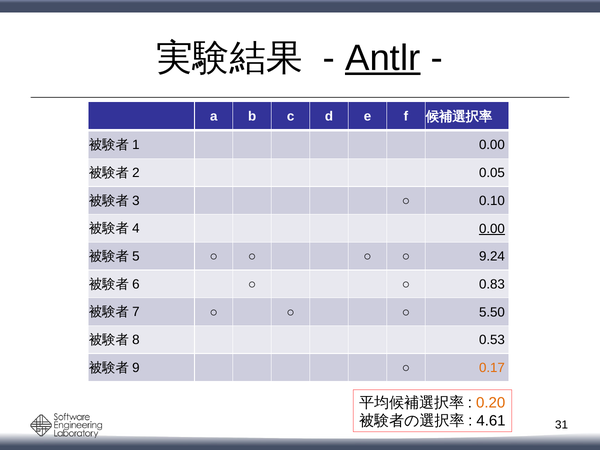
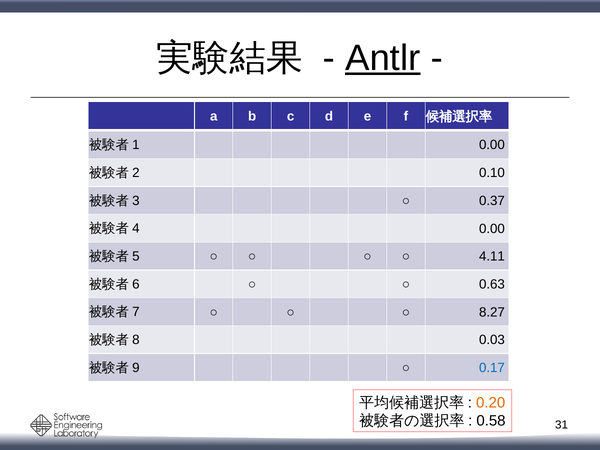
0.05: 0.05 -> 0.10 (492, 173)
0.10: 0.10 -> 0.37 (492, 201)
0.00 underline: present -> none (492, 229)
9.24: 9.24 -> 4.11 (492, 257)
0.83: 0.83 -> 0.63 (492, 284)
5.50: 5.50 -> 8.27 (492, 312)
0.53: 0.53 -> 0.03 (492, 340)
0.17 colour: orange -> blue (492, 368)
4.61: 4.61 -> 0.58 (491, 421)
